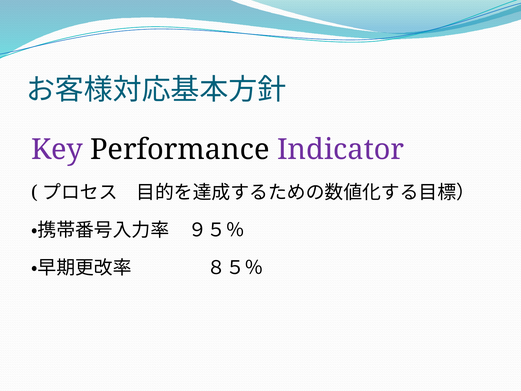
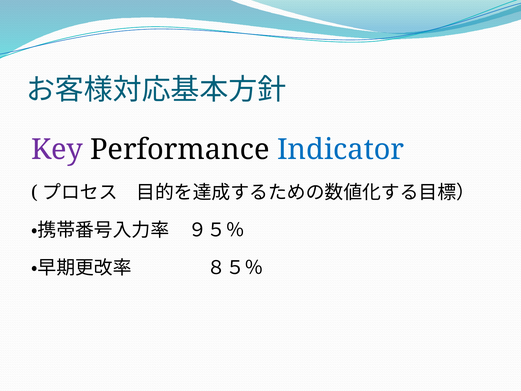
Indicator colour: purple -> blue (341, 150)
